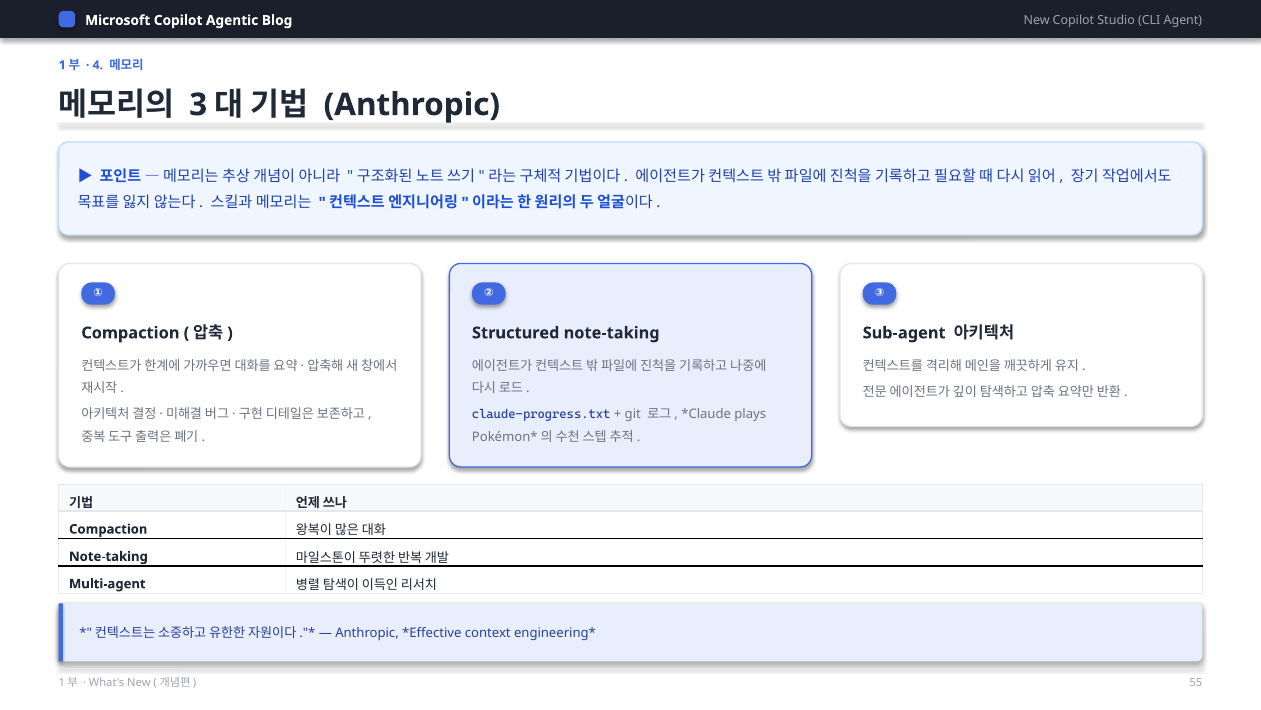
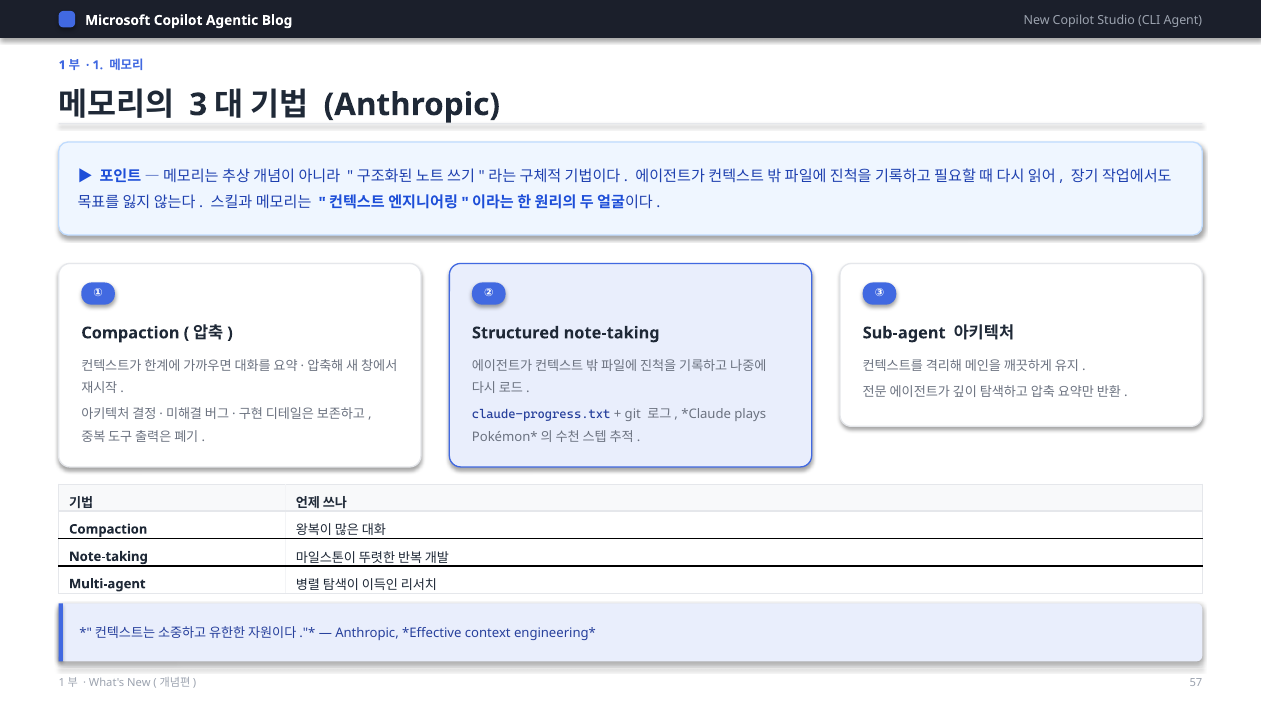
4: 4 -> 1 (98, 65)
55: 55 -> 57 (1196, 682)
